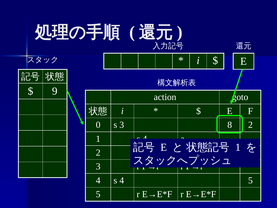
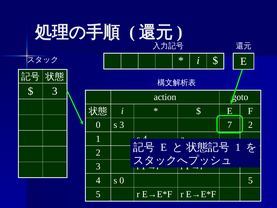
9: 9 -> 3 (55, 91)
8: 8 -> 7 (230, 125)
4 s 4: 4 -> 0 (122, 180)
